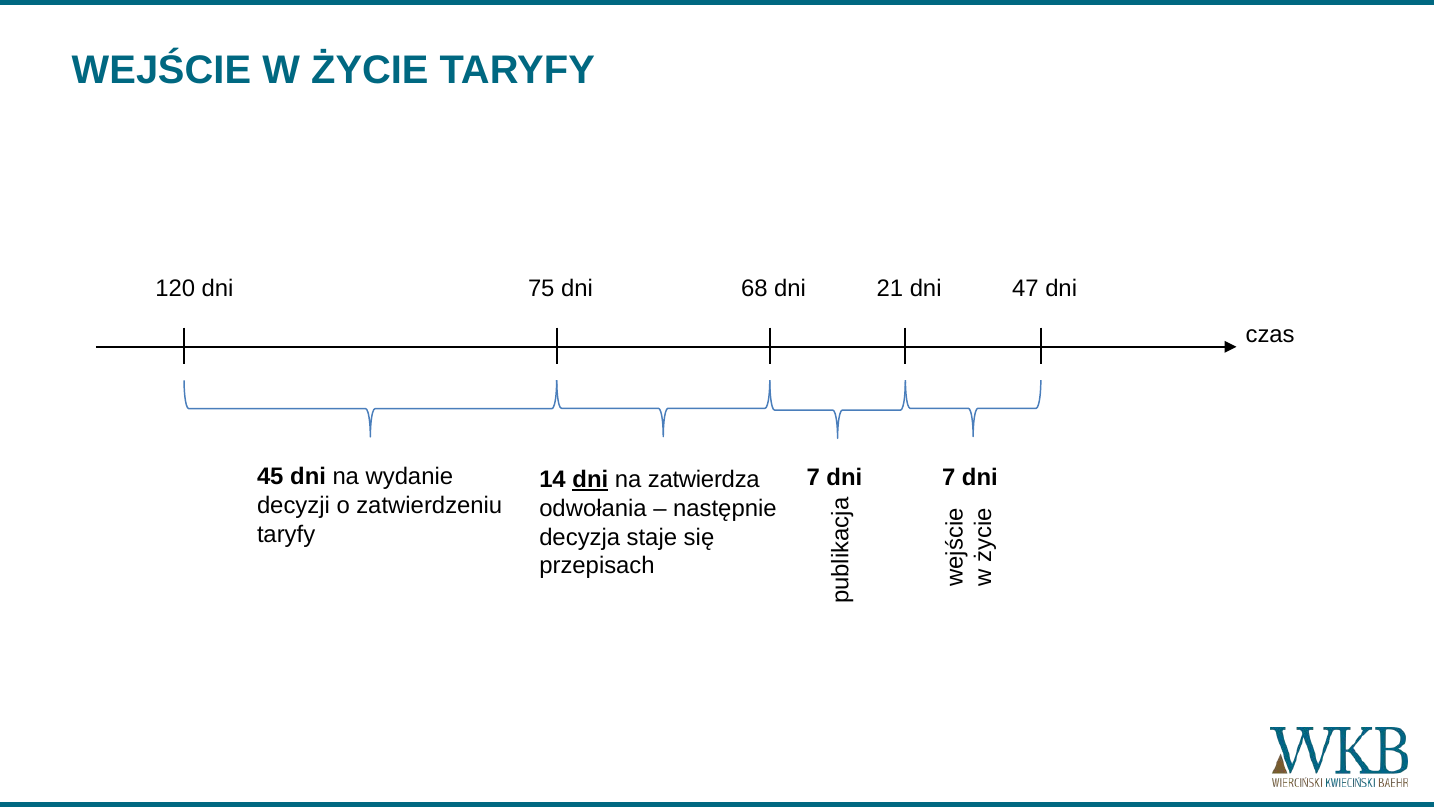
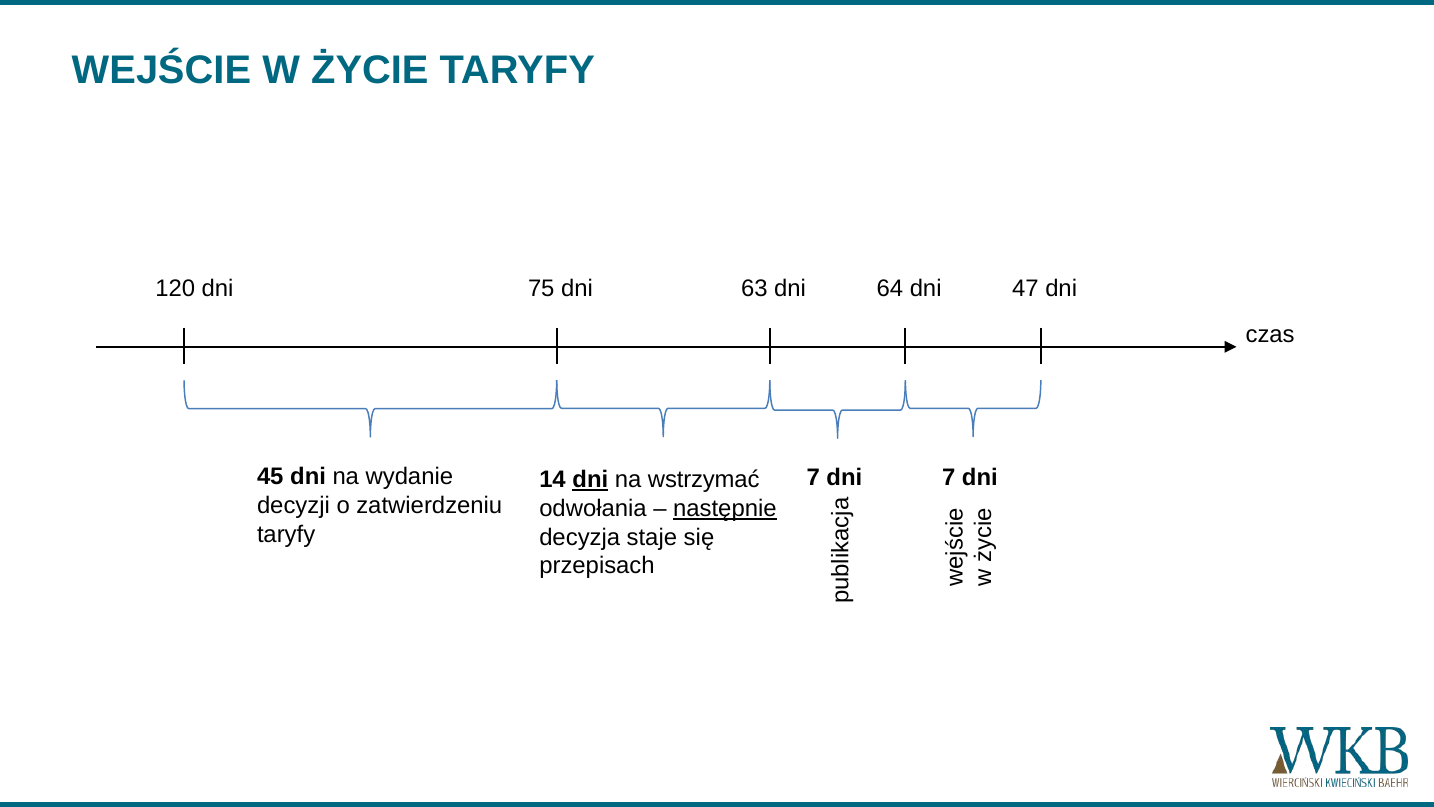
68: 68 -> 63 (754, 288)
21: 21 -> 64 (890, 288)
zatwierdza: zatwierdza -> wstrzymać (704, 480)
następnie underline: none -> present (725, 508)
